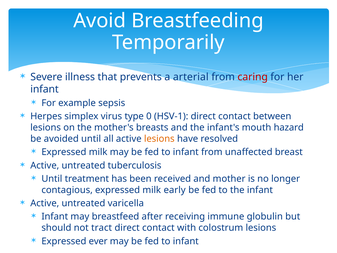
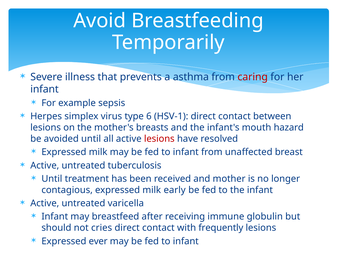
arterial: arterial -> asthma (191, 77)
0: 0 -> 6 (149, 116)
lesions colour: orange -> red (159, 139)
tract: tract -> cries (102, 228)
colostrum: colostrum -> frequently (221, 228)
